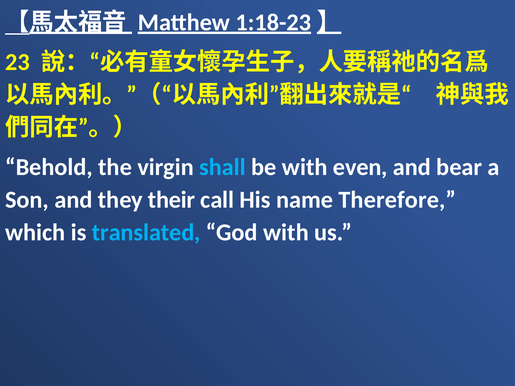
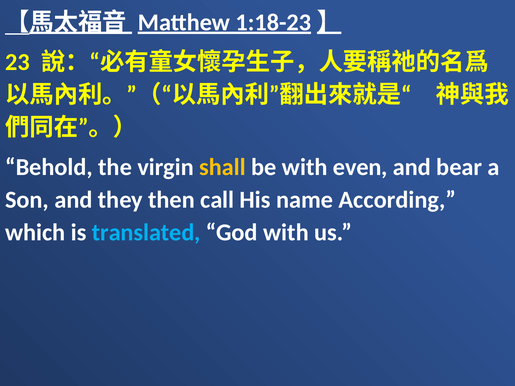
shall colour: light blue -> yellow (222, 167)
their: their -> then (172, 200)
Therefore: Therefore -> According (397, 200)
